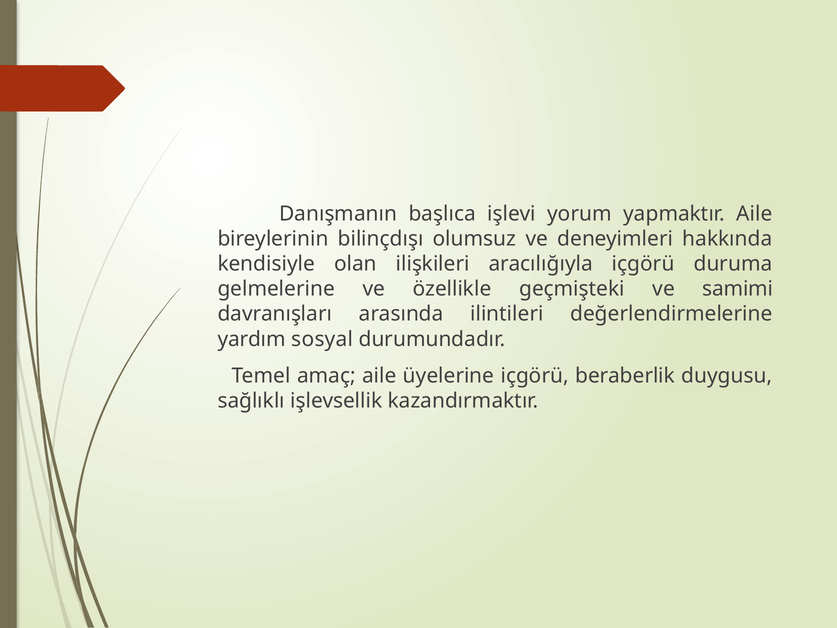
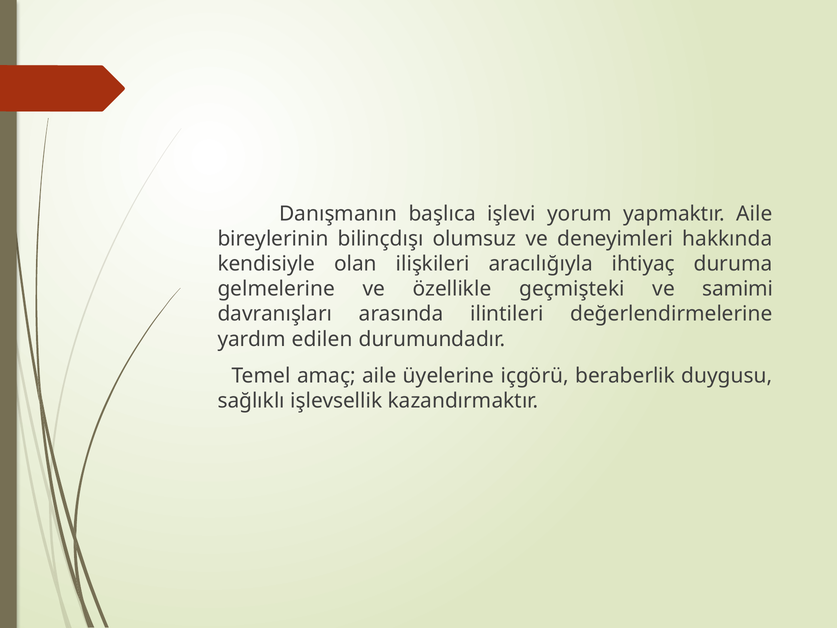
aracılığıyla içgörü: içgörü -> ihtiyaç (643, 264)
sosyal: sosyal -> edilen (322, 339)
